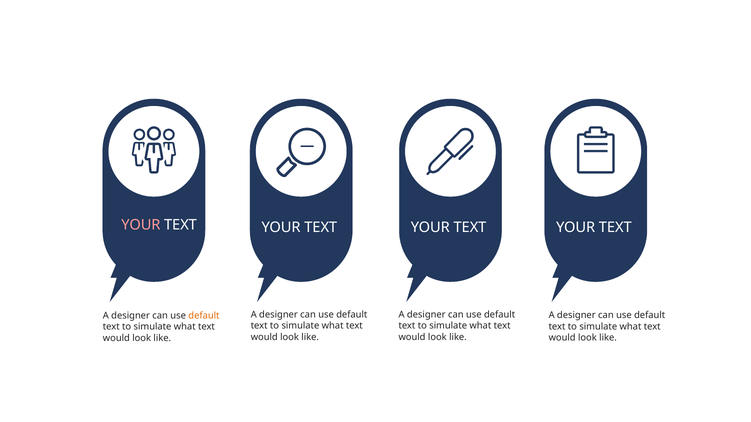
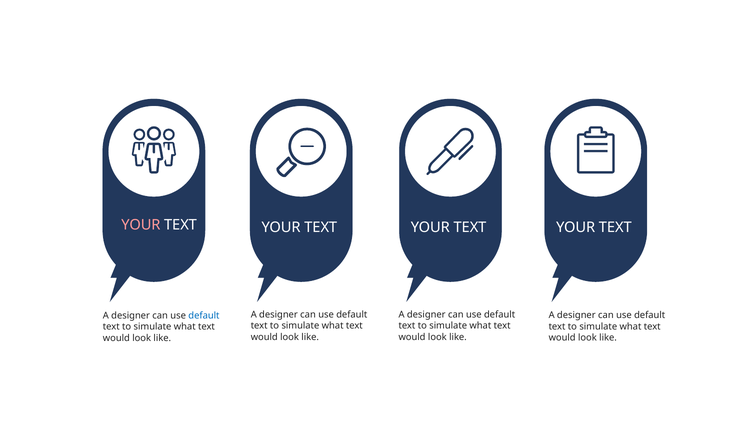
default colour: orange -> blue (204, 316)
